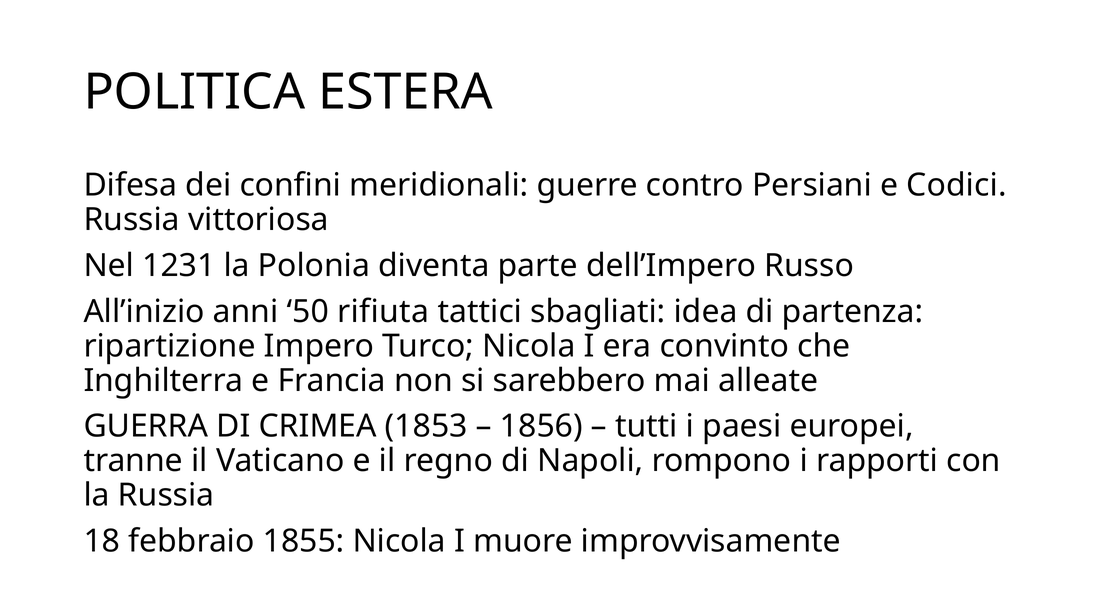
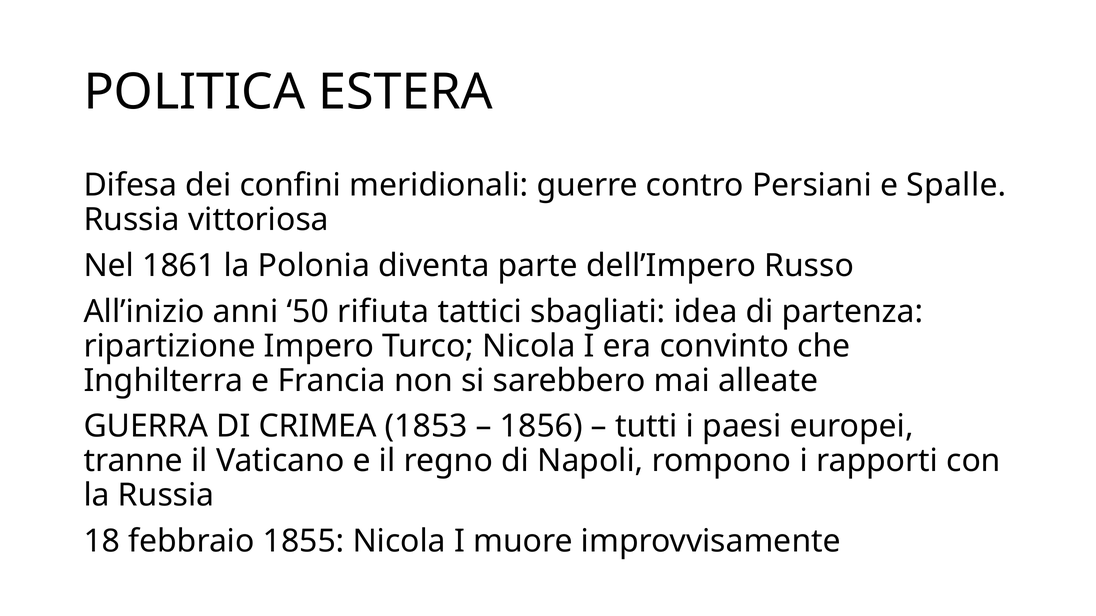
Codici: Codici -> Spalle (956, 185)
1231: 1231 -> 1861 (179, 266)
